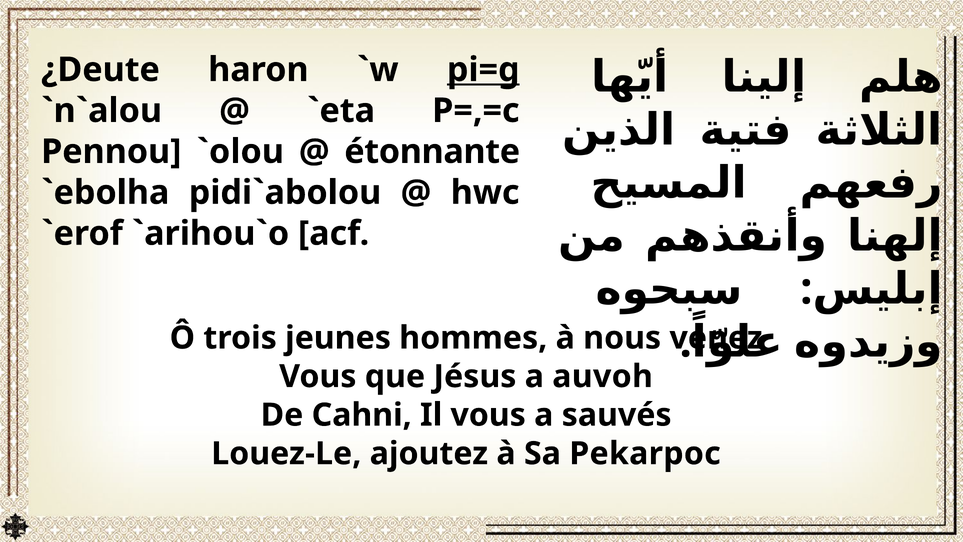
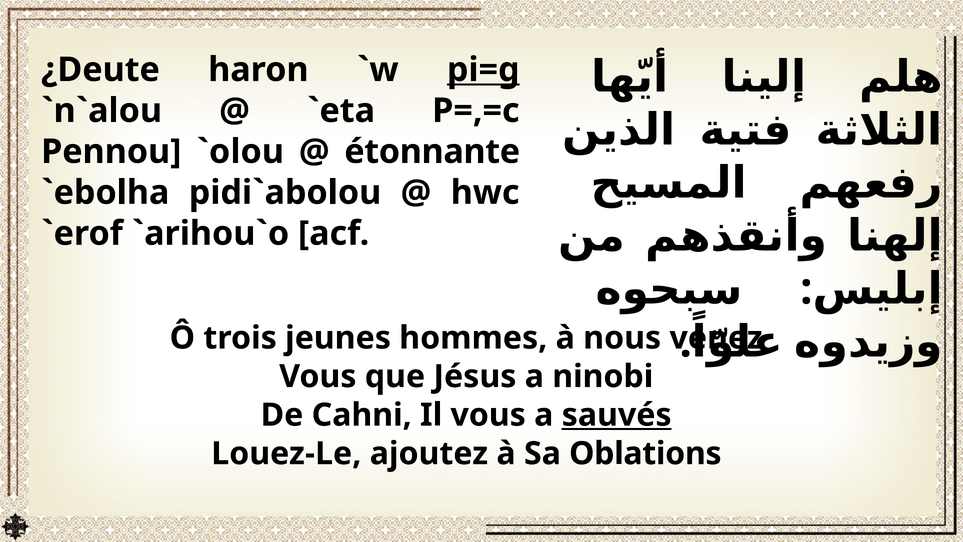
auvoh: auvoh -> ninobi (603, 376)
sauvés underline: none -> present (617, 415)
Pekarpoc: Pekarpoc -> Oblations (645, 453)
